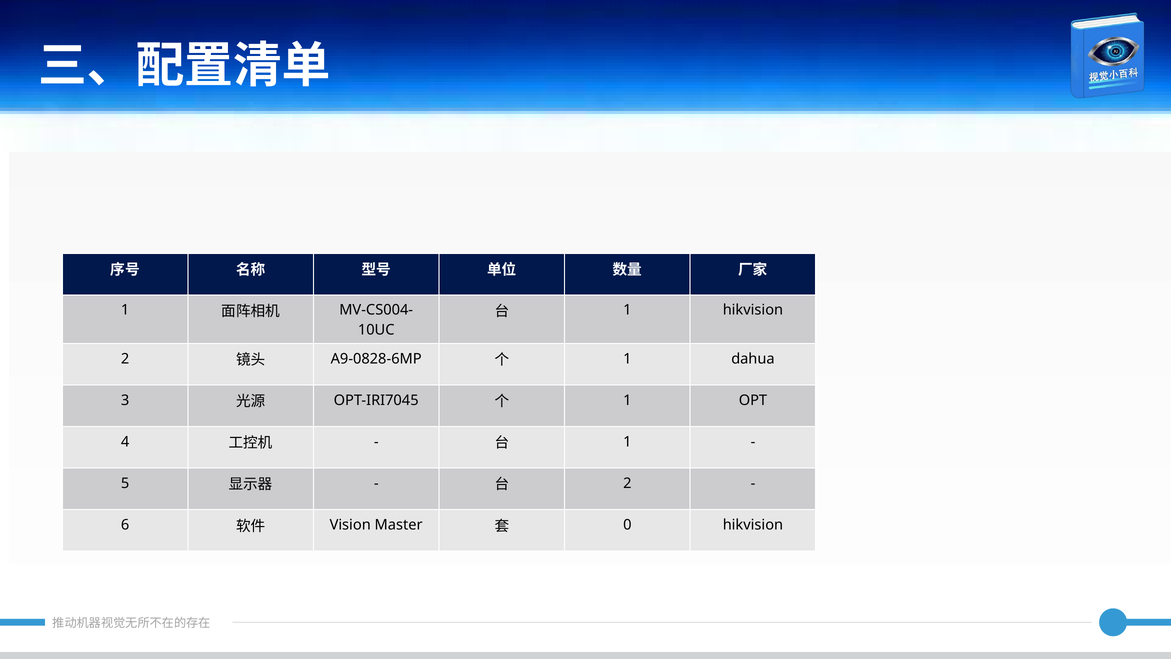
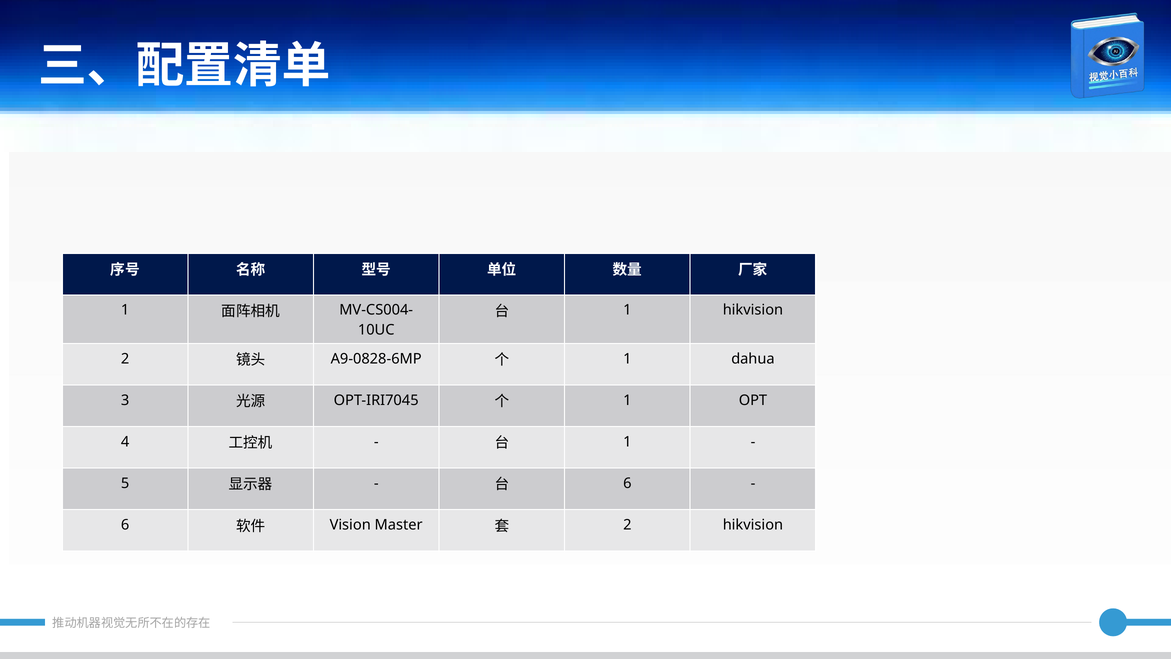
2: 2 -> 6 (627, 483)
0: 0 -> 2 (627, 525)
